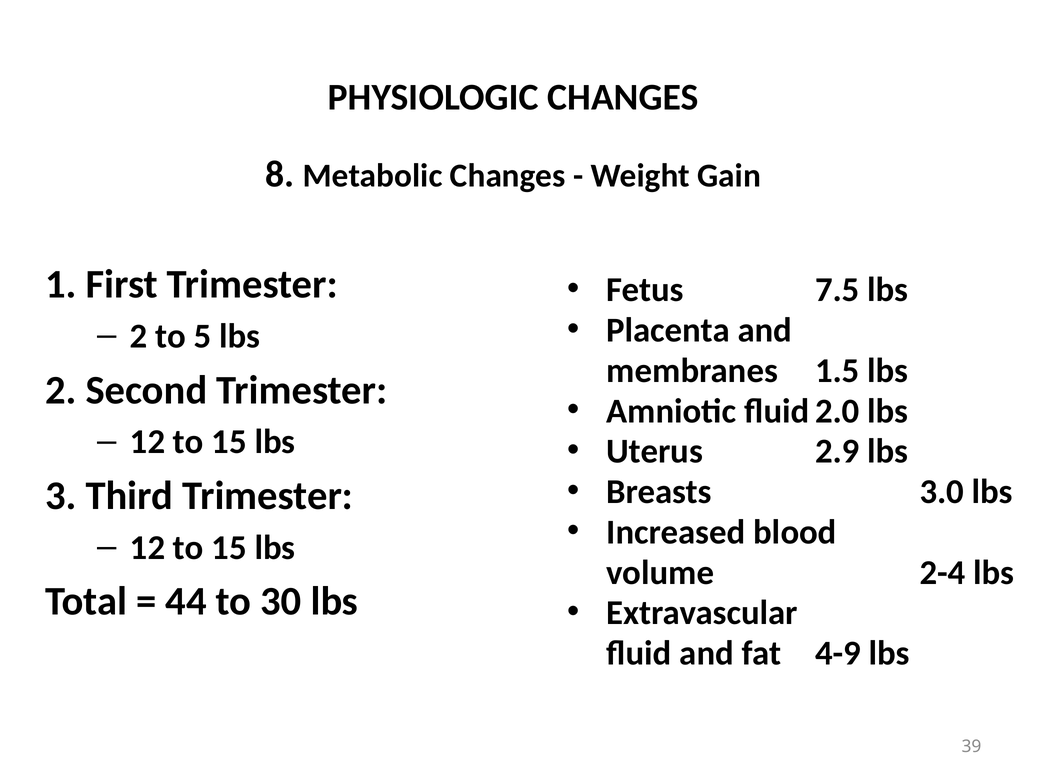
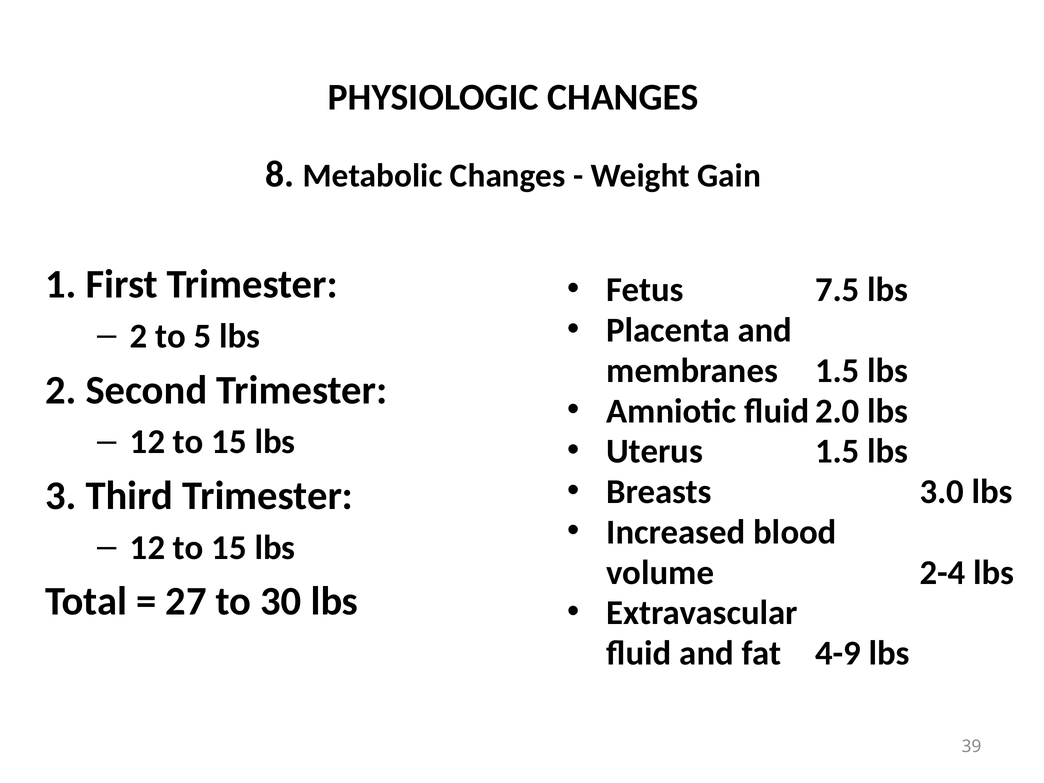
Uterus 2.9: 2.9 -> 1.5 (837, 451)
44: 44 -> 27 (186, 601)
